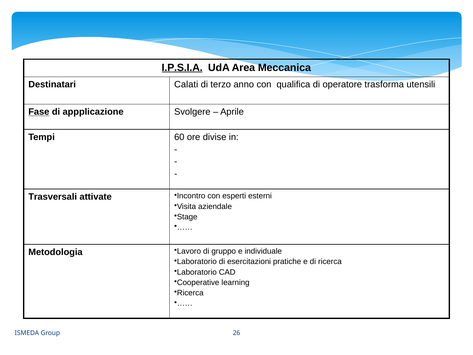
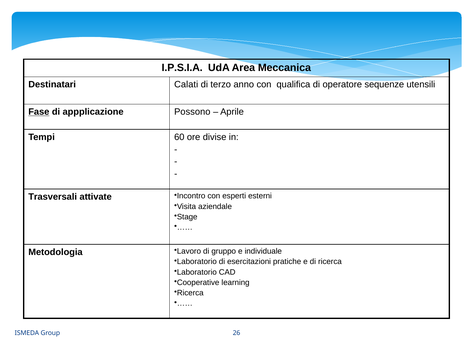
I.P.S.I.A underline: present -> none (182, 68)
trasforma: trasforma -> sequenze (384, 84)
Svolgere: Svolgere -> Possono (192, 112)
